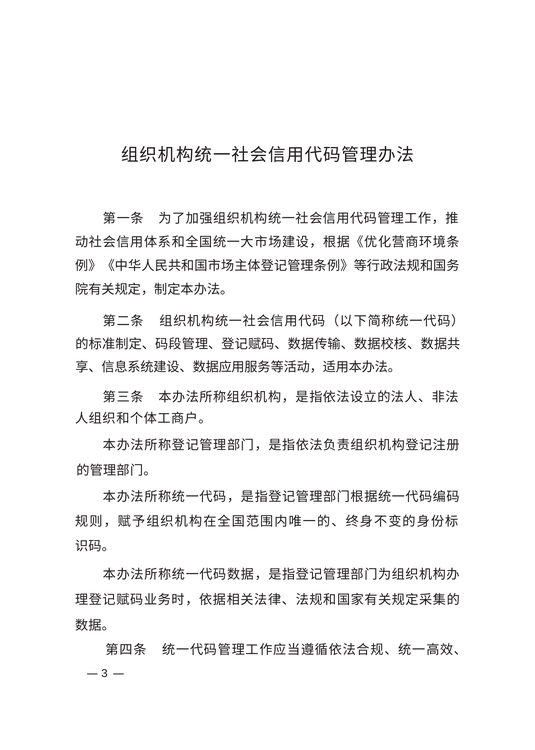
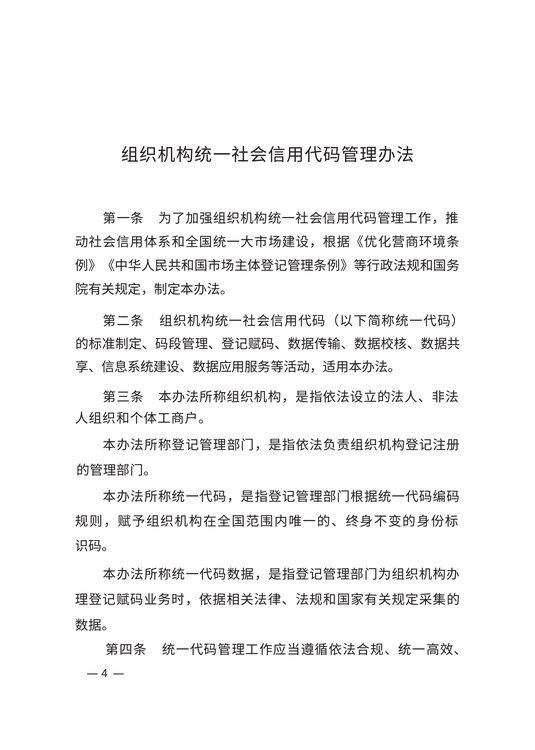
3: 3 -> 4 (104, 674)
